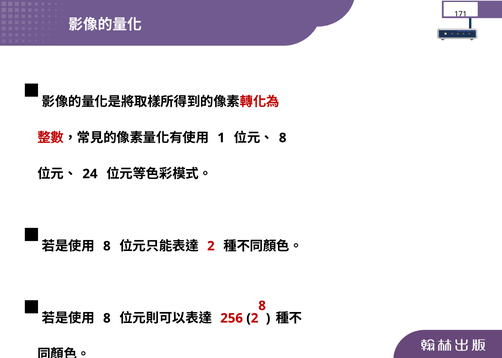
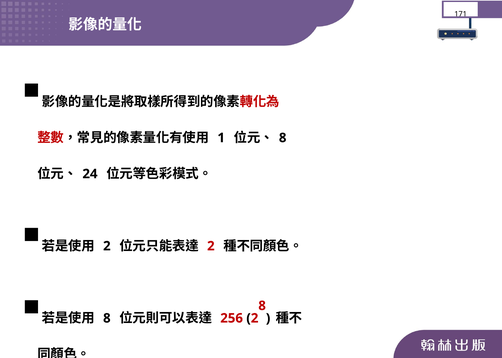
8: 8 -> 2 (107, 246)
